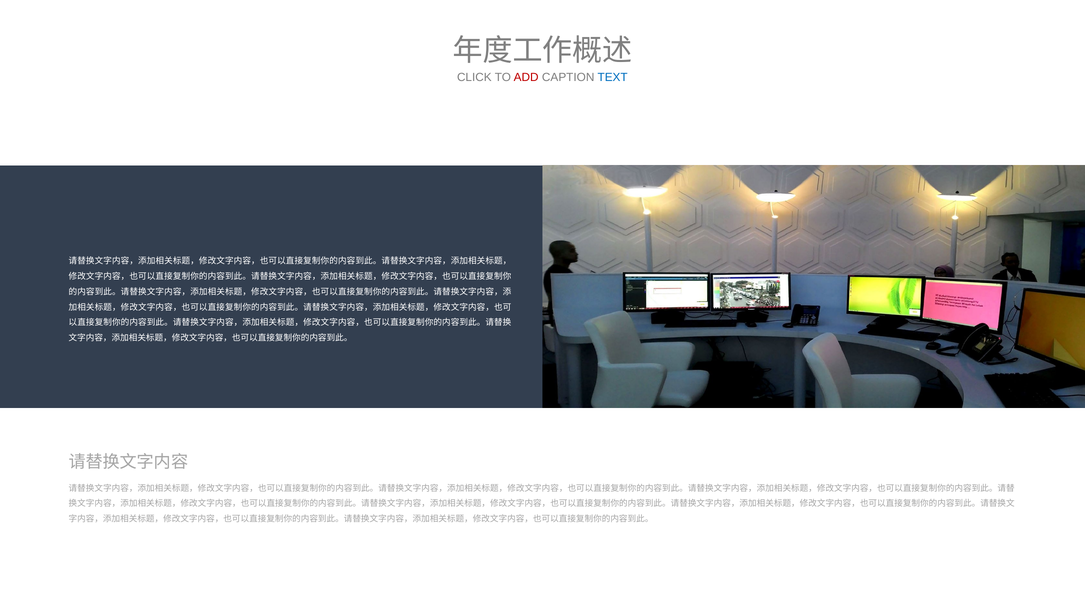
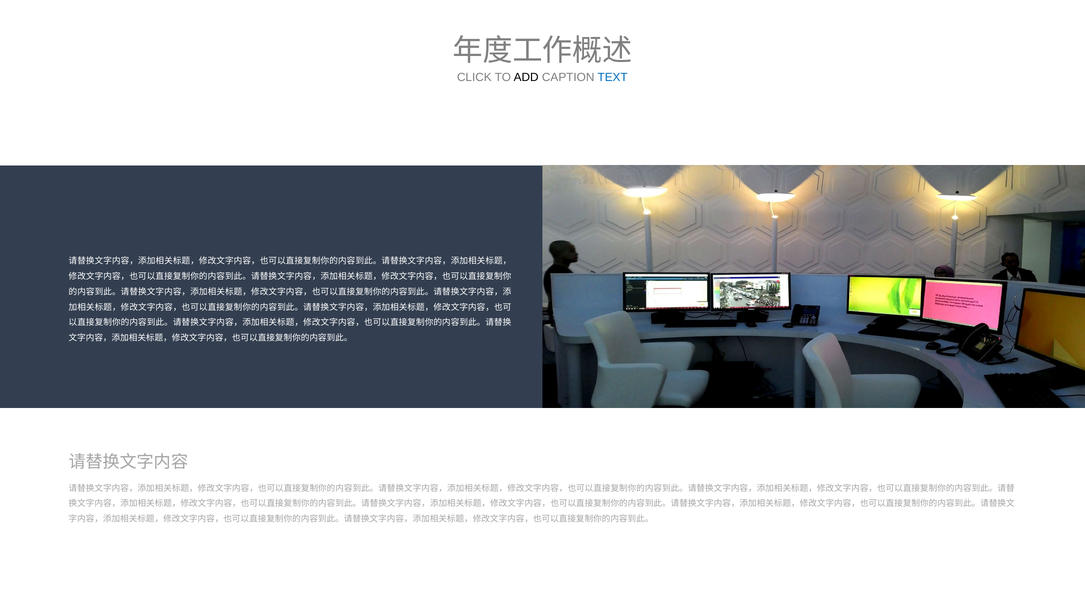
ADD colour: red -> black (526, 77)
